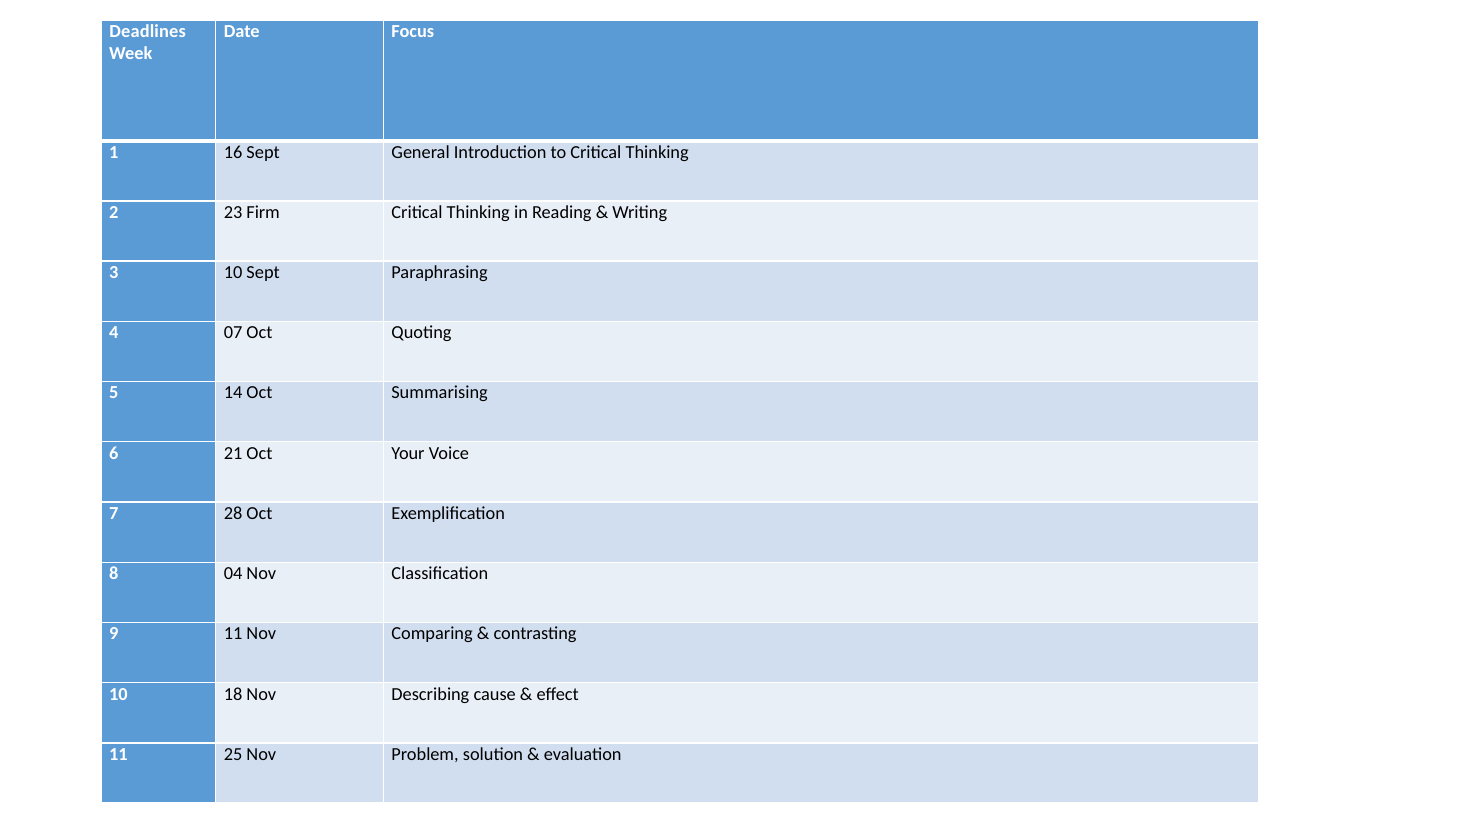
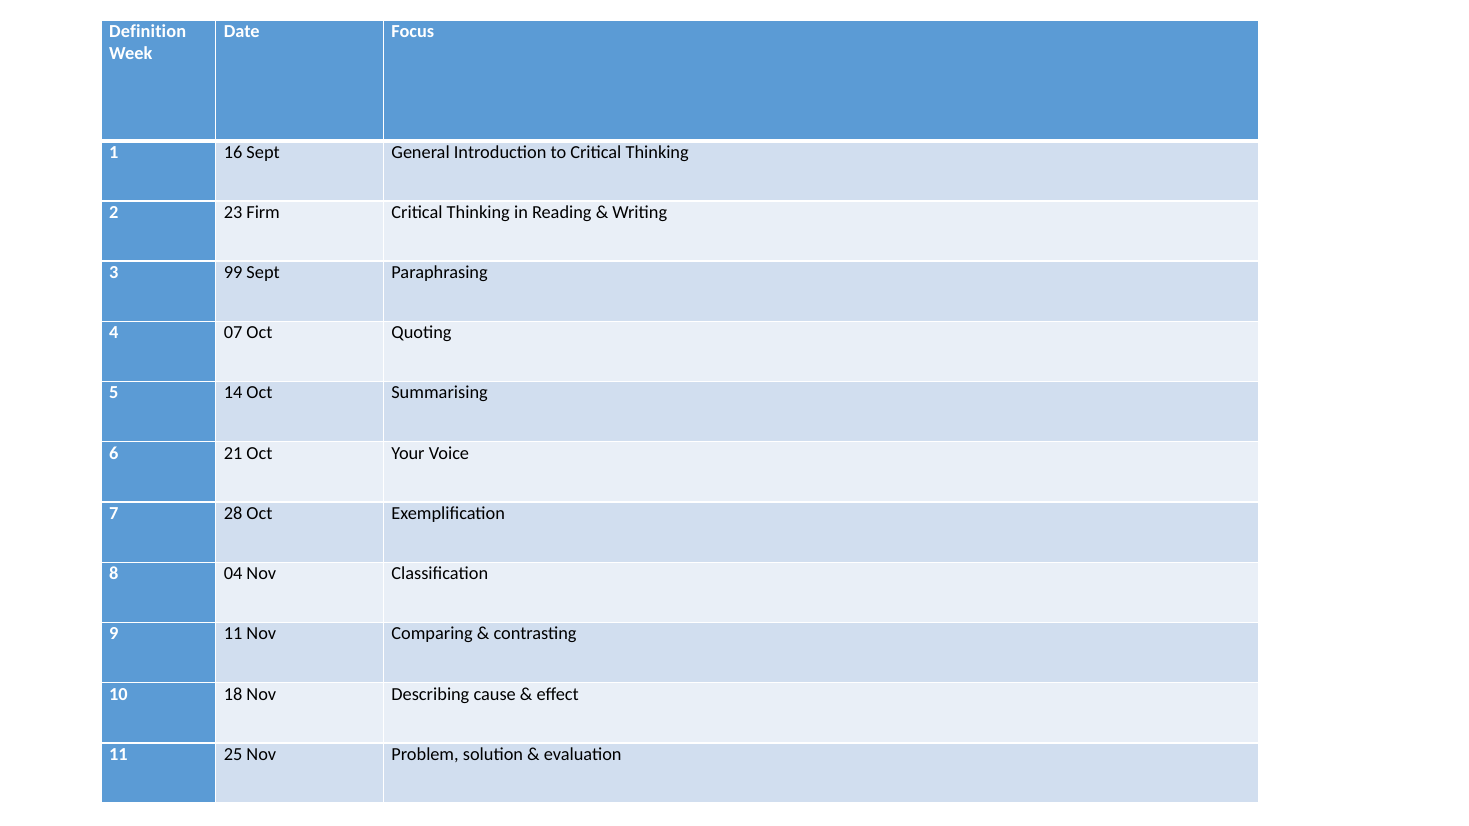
Deadlines: Deadlines -> Definition (148, 32)
3 10: 10 -> 99 (233, 273)
